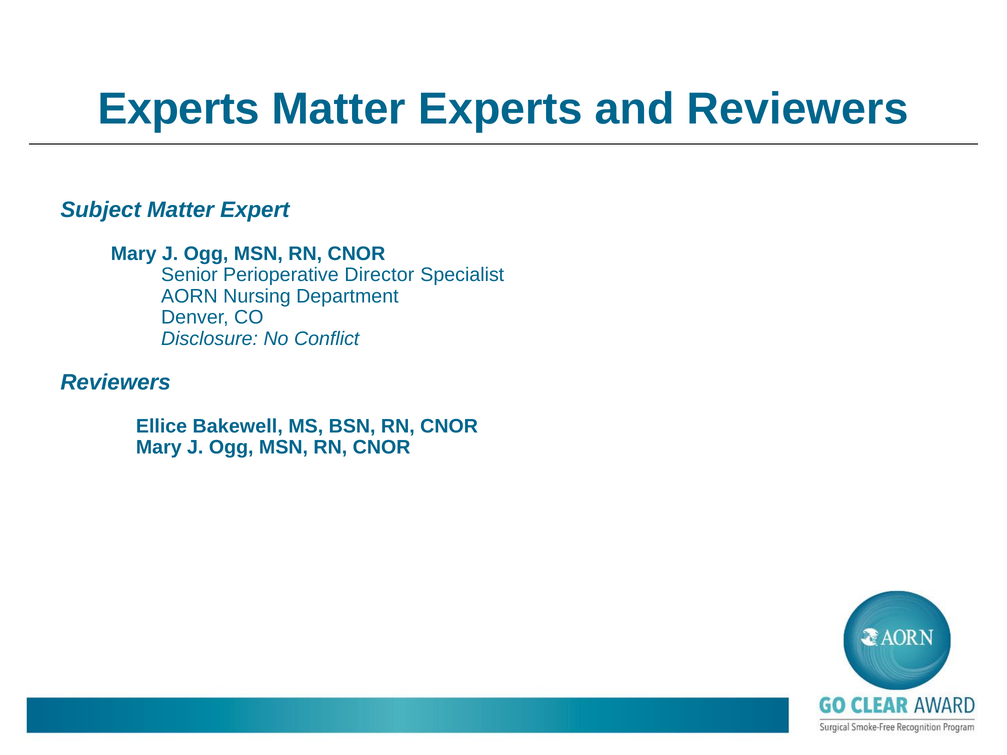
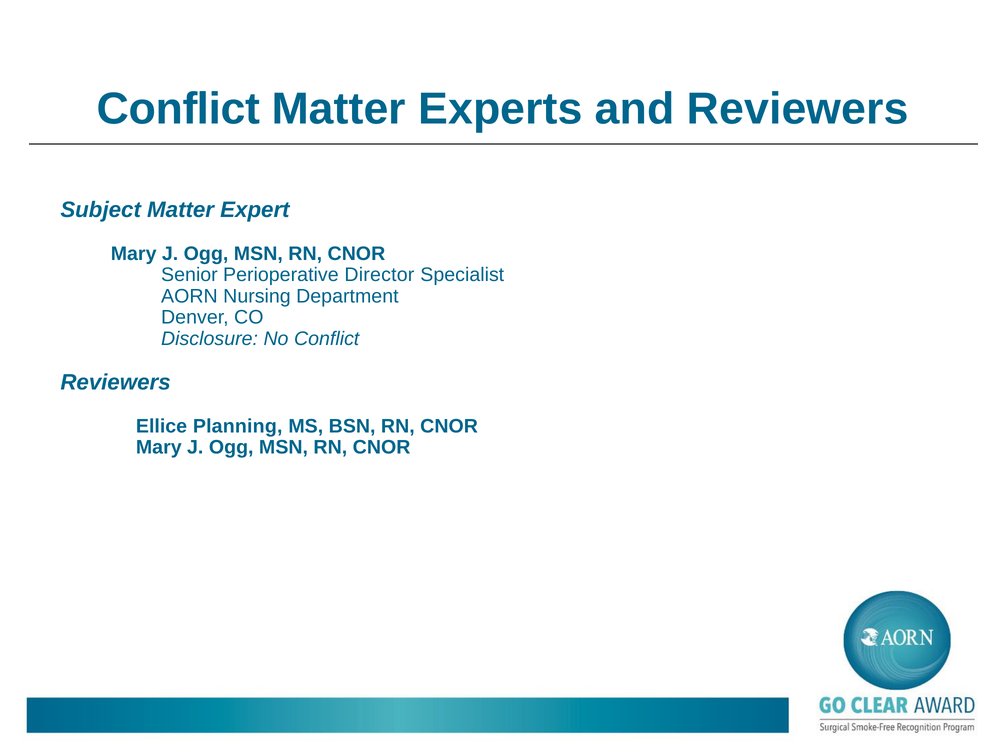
Experts: Experts -> Conflict (179, 109)
Bakewell: Bakewell -> Planning (238, 426)
